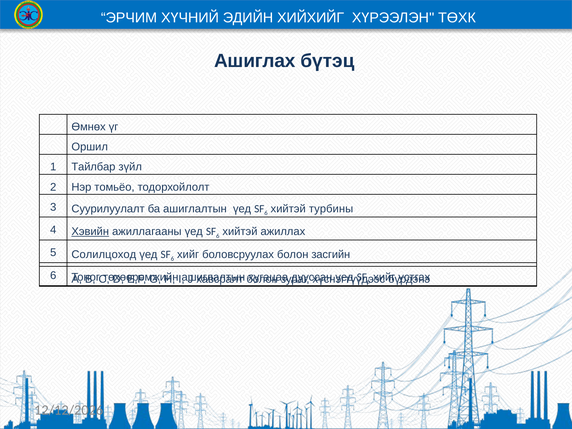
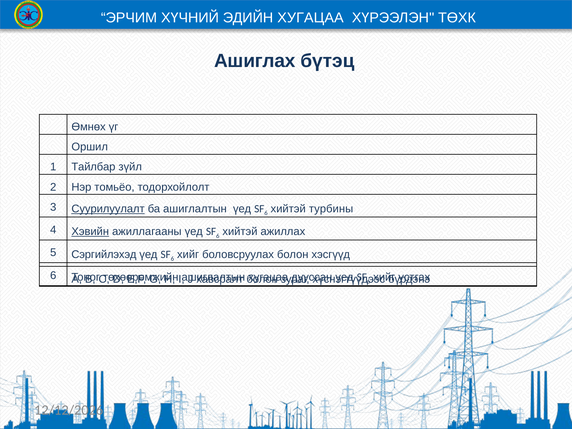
ЭДИЙН ХИЙХИЙГ: ХИЙХИЙГ -> ХУГАЦАА (310, 18)
Суурилуулалт underline: none -> present (108, 209)
Солилцоход: Солилцоход -> Сэргийлэхэд (104, 254)
засгийн: засгийн -> хэсгүүд (331, 254)
